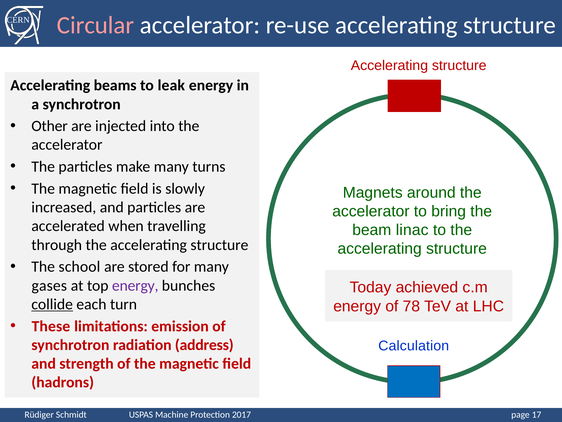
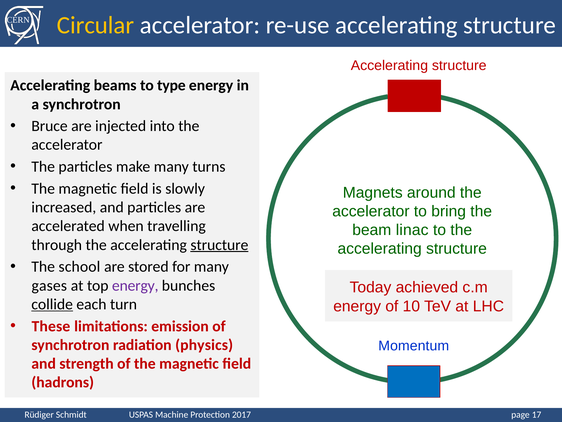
Circular colour: pink -> yellow (96, 25)
leak: leak -> type (171, 85)
Other: Other -> Bruce (50, 126)
structure underline: none -> present (219, 245)
78: 78 -> 10 (411, 306)
address: address -> physics (204, 345)
Calculation: Calculation -> Momentum (414, 345)
